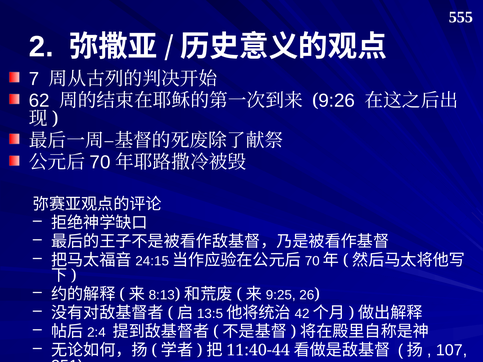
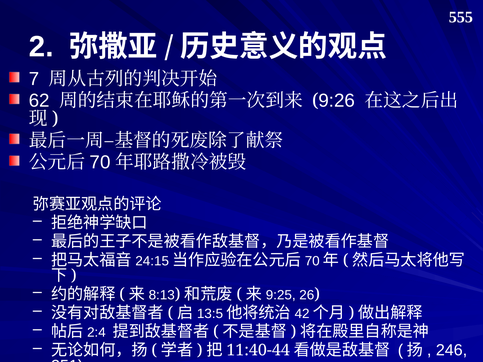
107: 107 -> 246 (451, 351)
